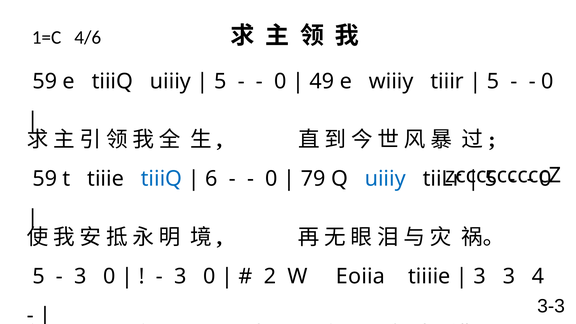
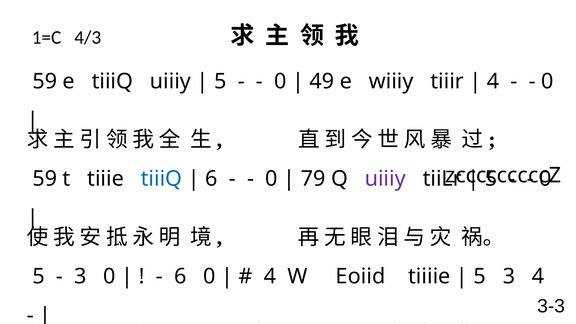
4/6: 4/6 -> 4/3 (88, 38)
5: 5 -> 4 (493, 81)
uiiiy colour: blue -> purple (385, 179)
3: 3 -> 6 (180, 276)
2: 2 -> 4 (270, 276)
Eoiia: Eoiia -> Eoiid (361, 276)
3: 3 -> 5 (480, 276)
